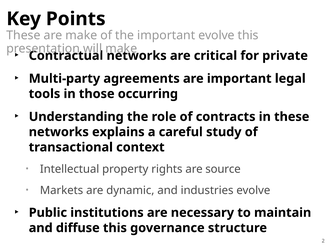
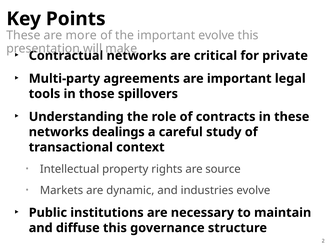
are make: make -> more (81, 35)
occurring: occurring -> spillovers (148, 94)
explains: explains -> dealings (118, 132)
